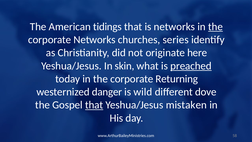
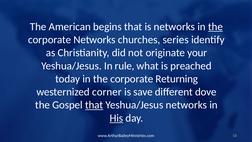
tidings: tidings -> begins (107, 27)
here: here -> your (197, 53)
skin: skin -> rule (125, 66)
preached underline: present -> none (191, 66)
danger: danger -> corner (107, 92)
wild: wild -> save (143, 92)
Yeshua/Jesus mistaken: mistaken -> networks (186, 105)
His underline: none -> present (116, 118)
